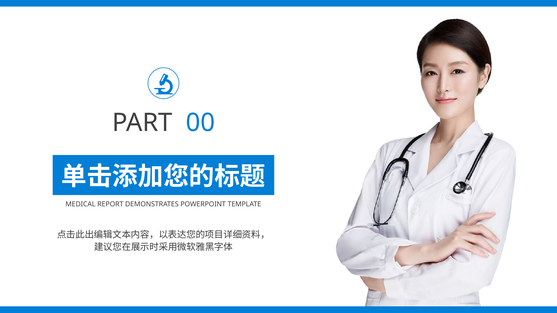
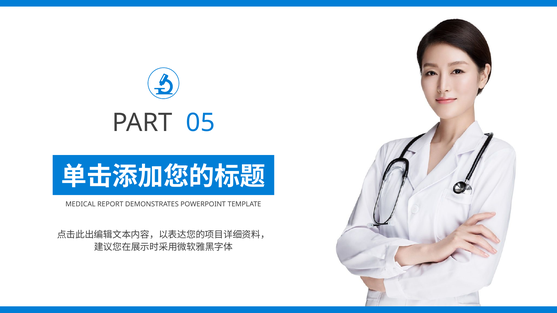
00: 00 -> 05 (200, 123)
